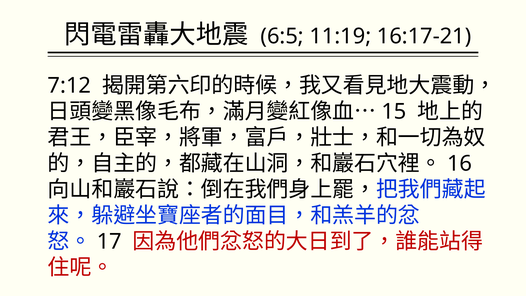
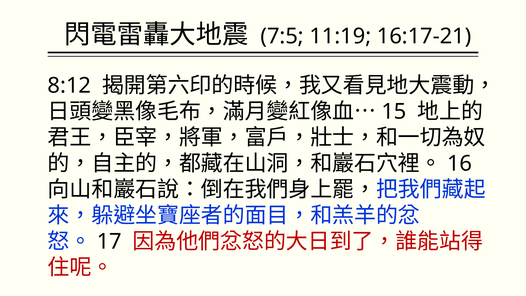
6:5: 6:5 -> 7:5 (282, 36)
7:12: 7:12 -> 8:12 (69, 85)
